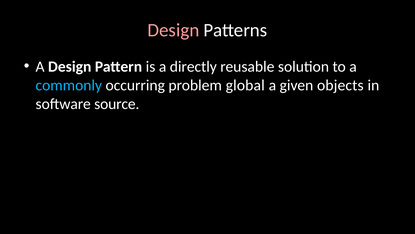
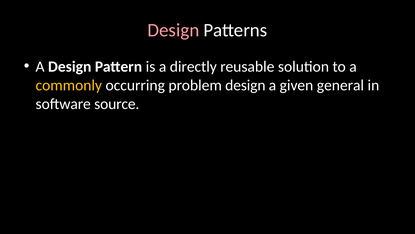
commonly colour: light blue -> yellow (69, 85)
problem global: global -> design (245, 85)
objects: objects -> general (340, 85)
